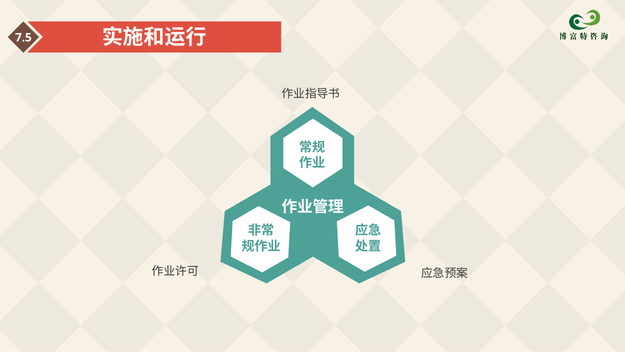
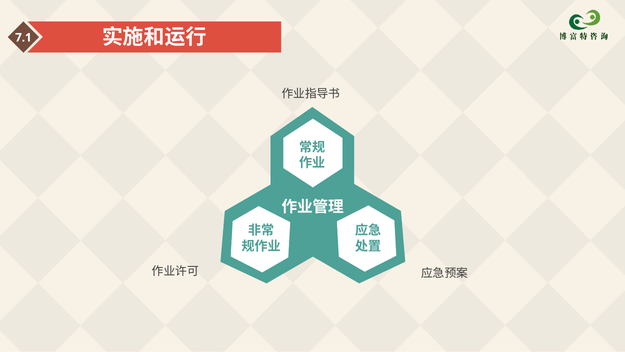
7.5: 7.5 -> 7.1 (23, 38)
